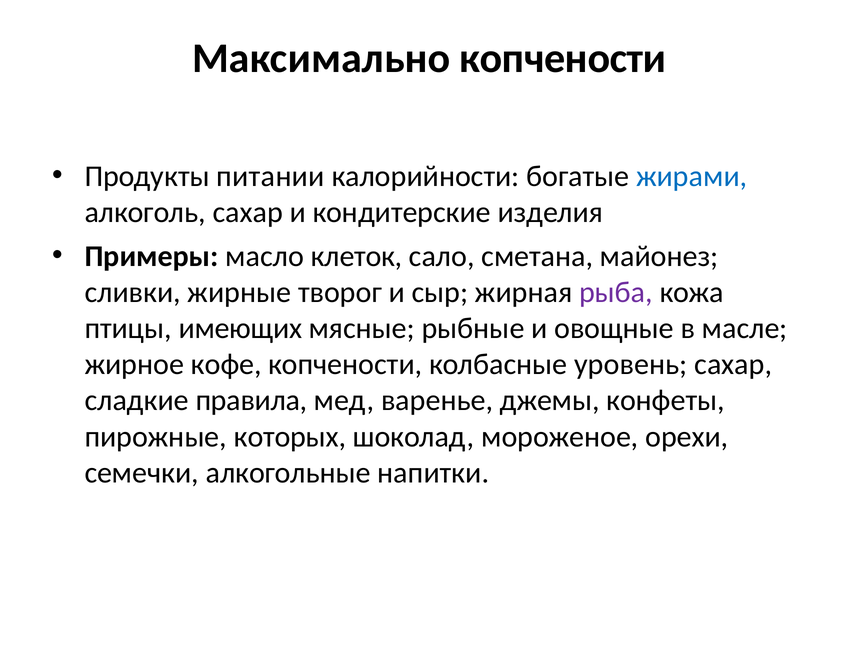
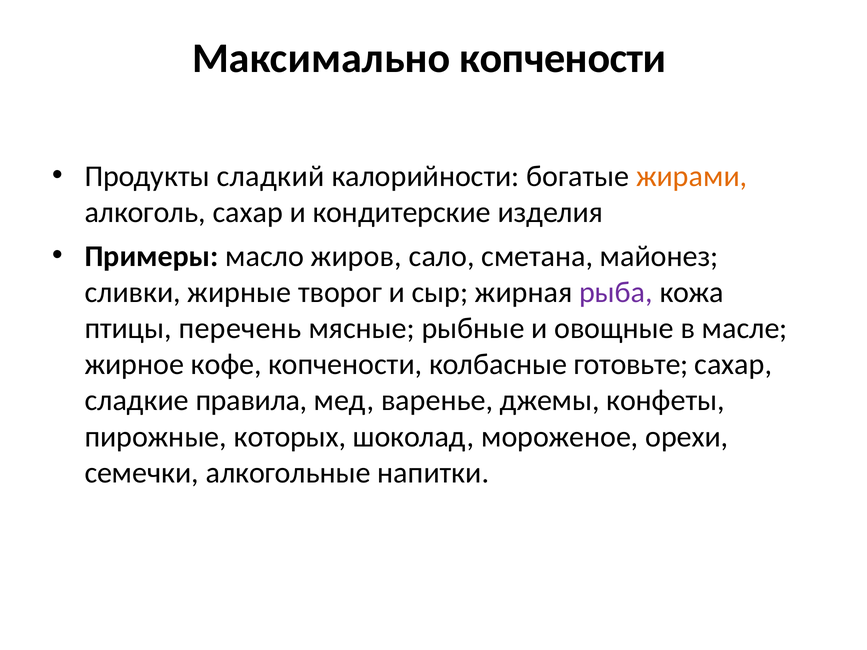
питании: питании -> сладкий (271, 176)
жирами colour: blue -> orange (692, 176)
клеток: клеток -> жиров (356, 256)
имеющих: имеющих -> перечень (240, 328)
уровень: уровень -> готовьте (631, 365)
